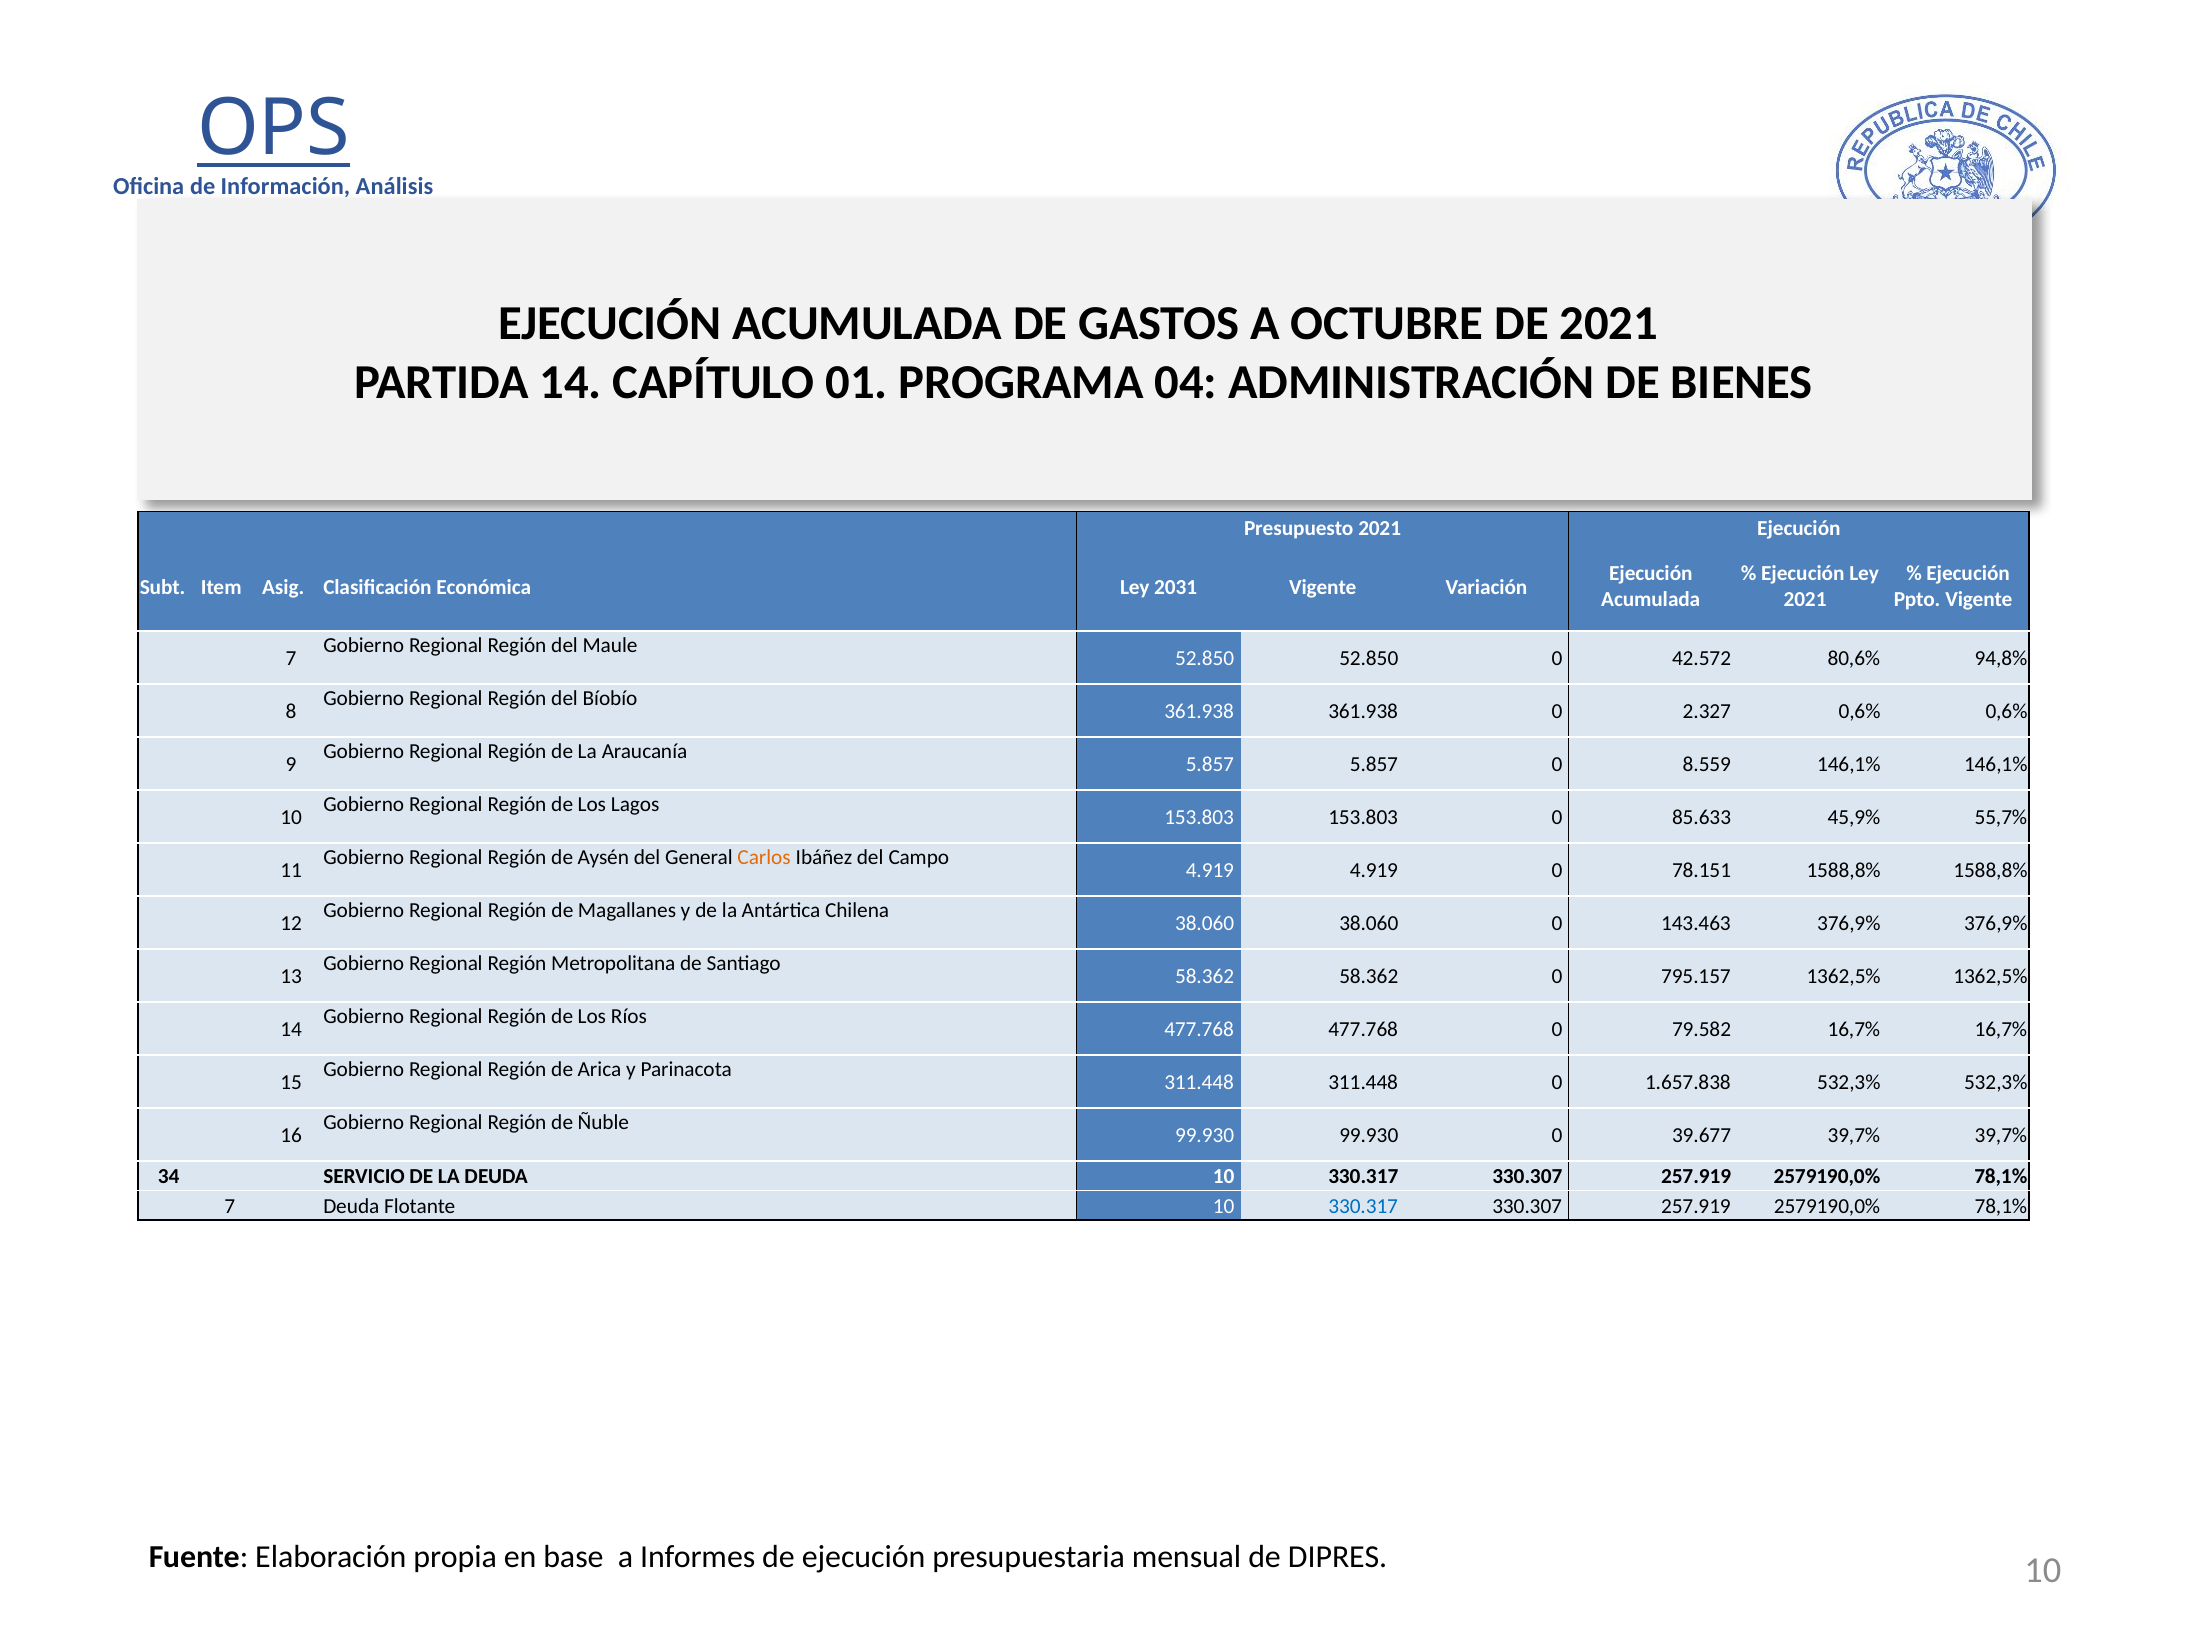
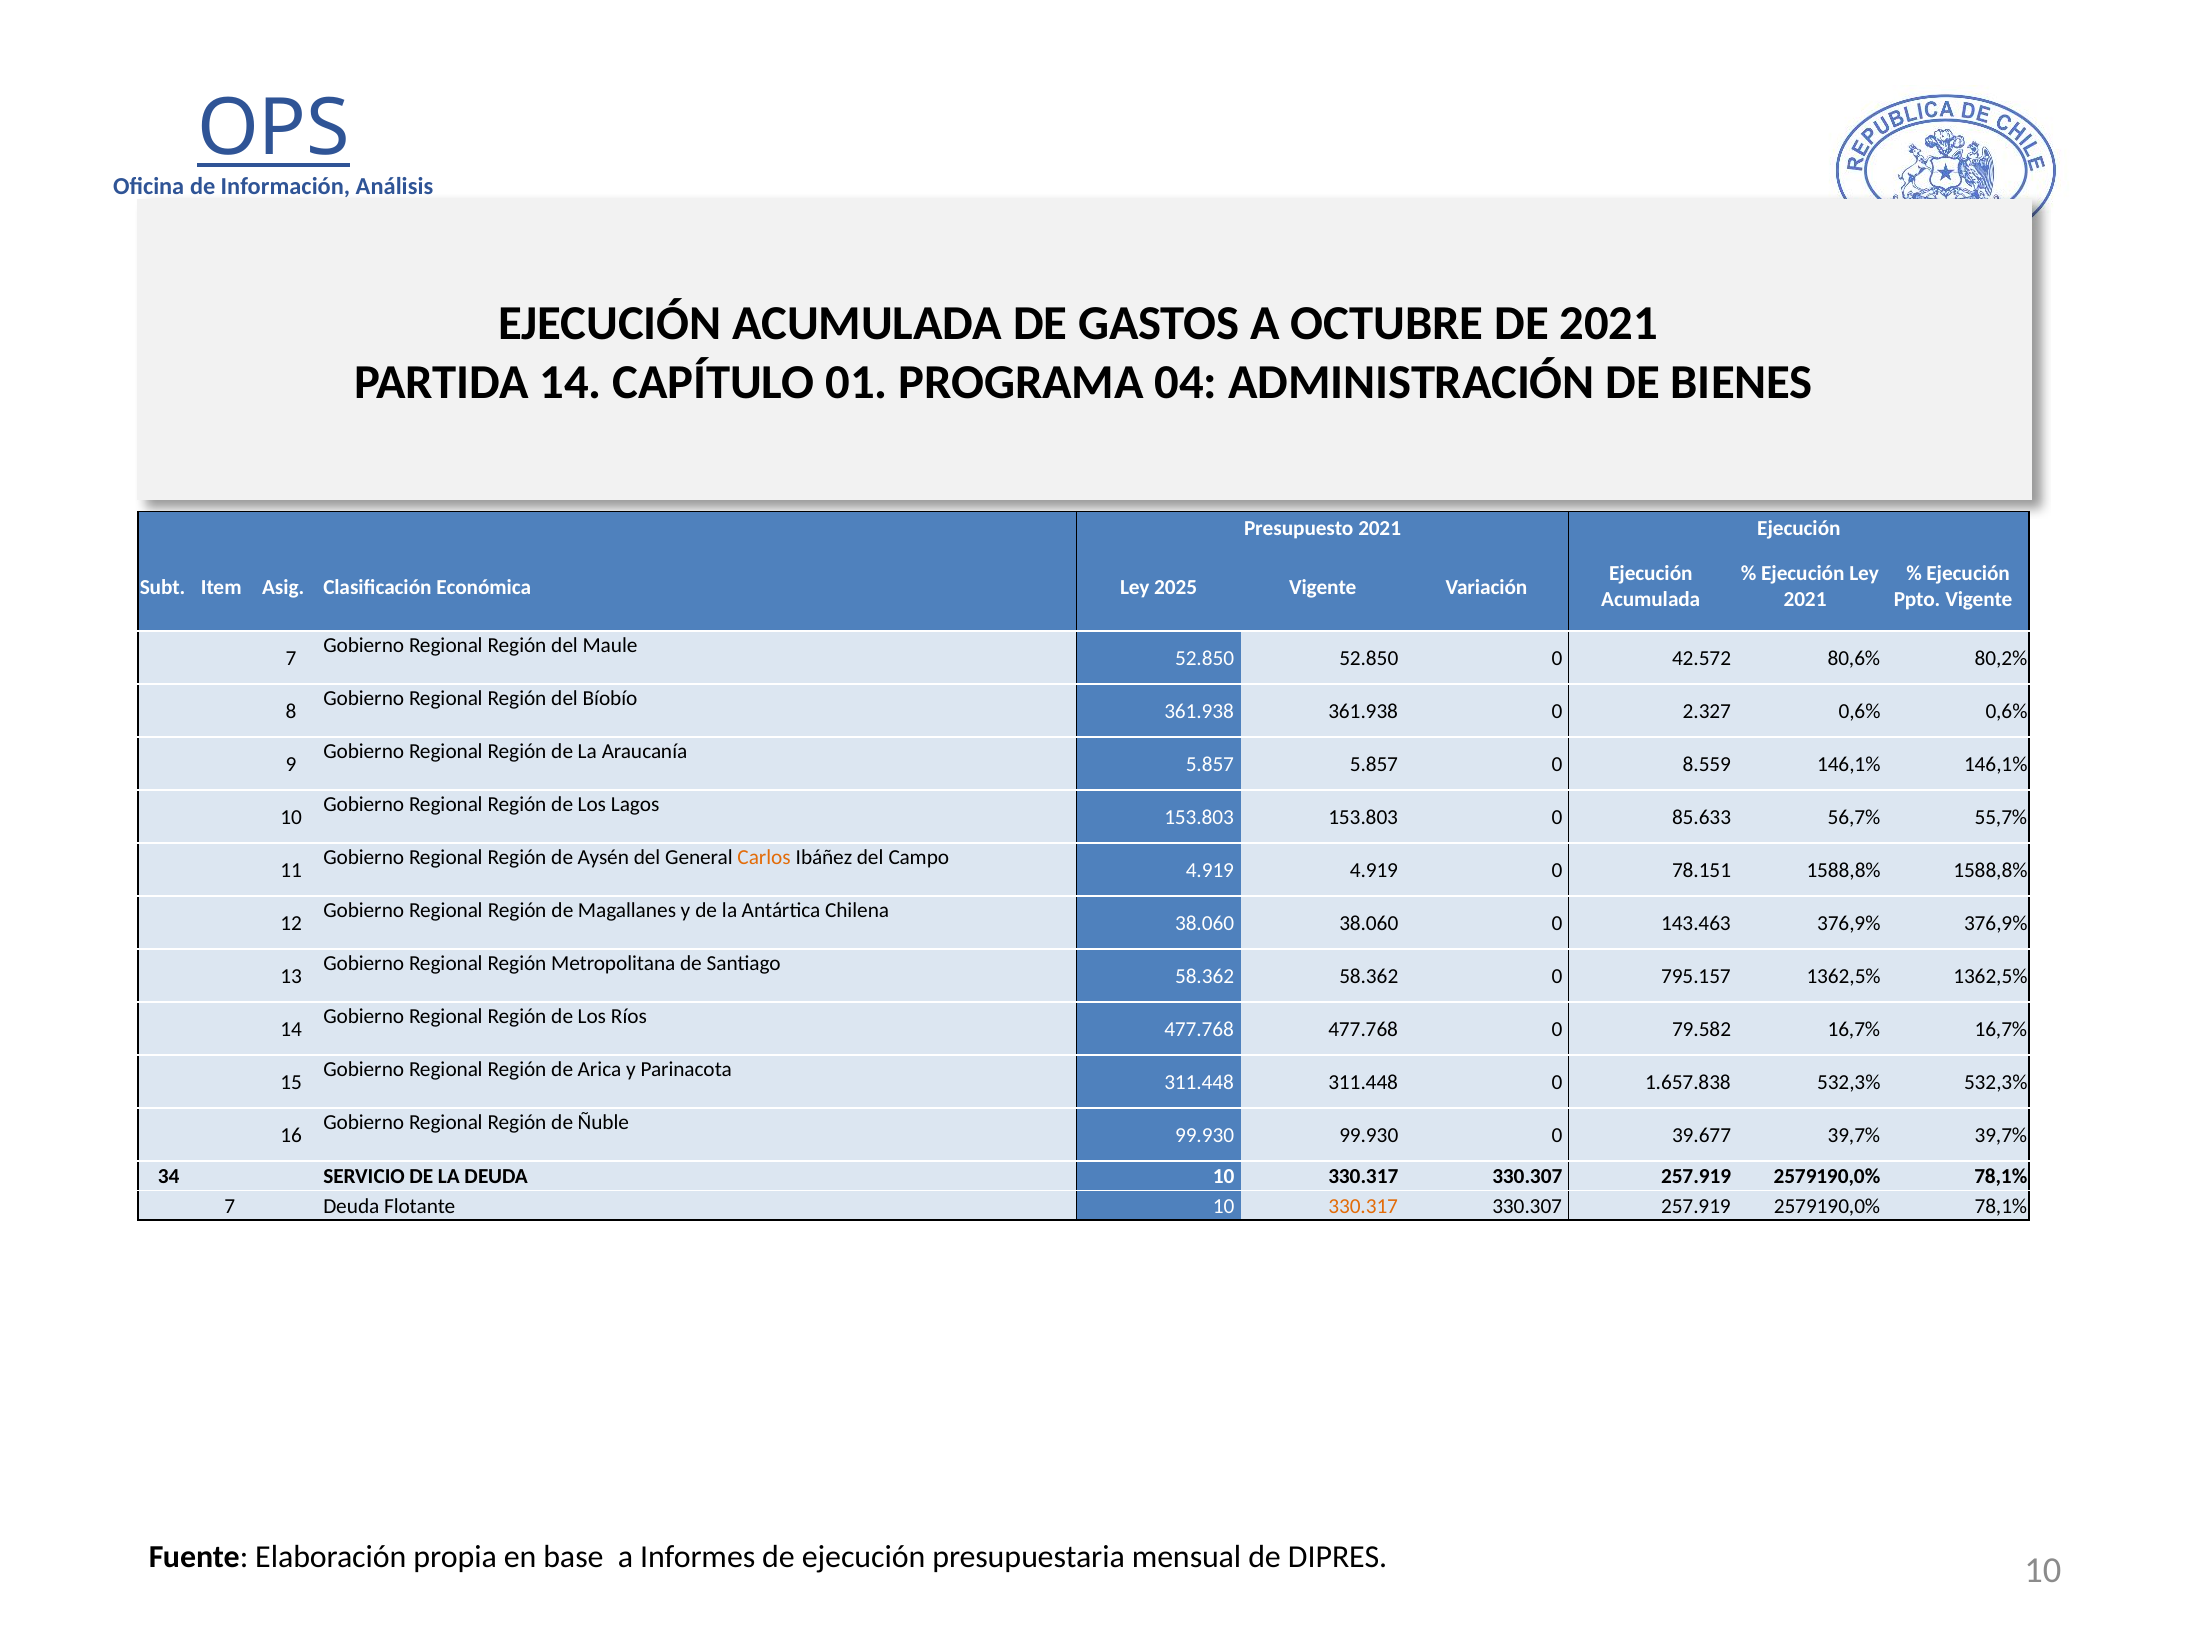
2031: 2031 -> 2025 (1176, 587)
94,8%: 94,8% -> 80,2% (2001, 658)
45,9%: 45,9% -> 56,7% (1854, 817)
330.317 colour: blue -> orange (1363, 1206)
